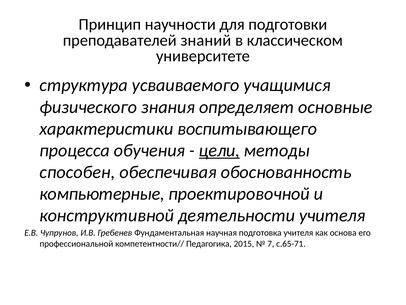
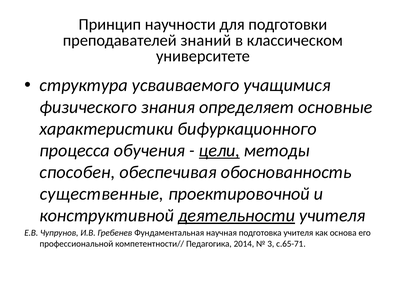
воспитывающего: воспитывающего -> бифуркационного (247, 129)
компьютерные: компьютерные -> существенные (102, 194)
деятельности underline: none -> present (237, 215)
2015: 2015 -> 2014 (244, 243)
7: 7 -> 3 (271, 243)
